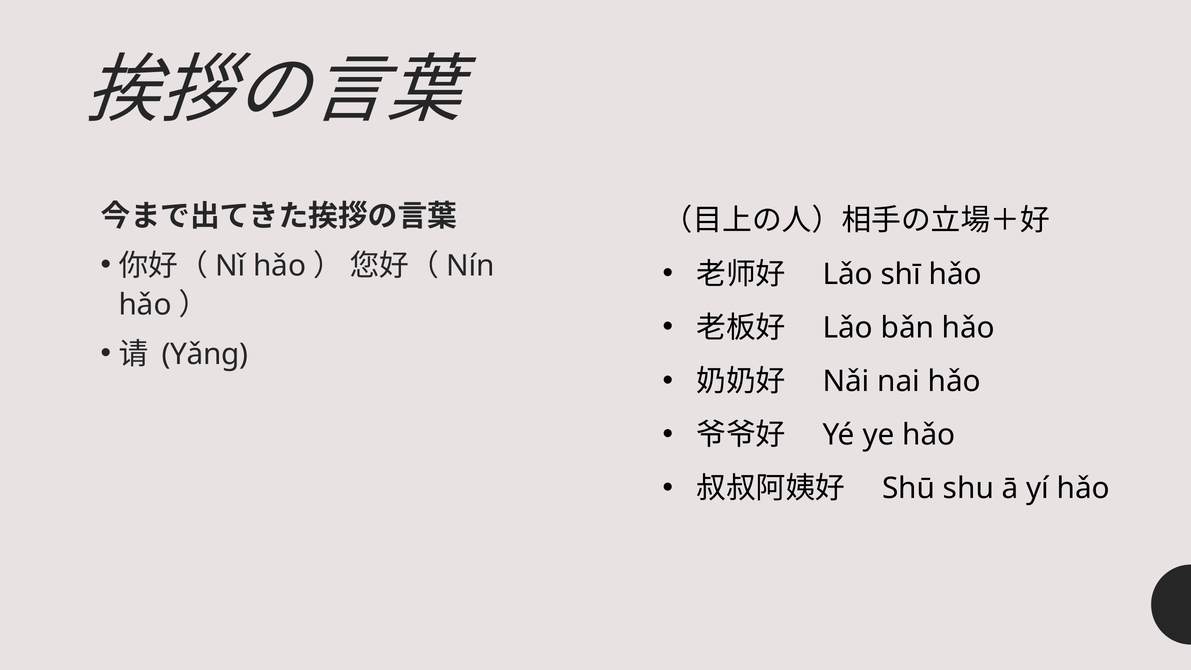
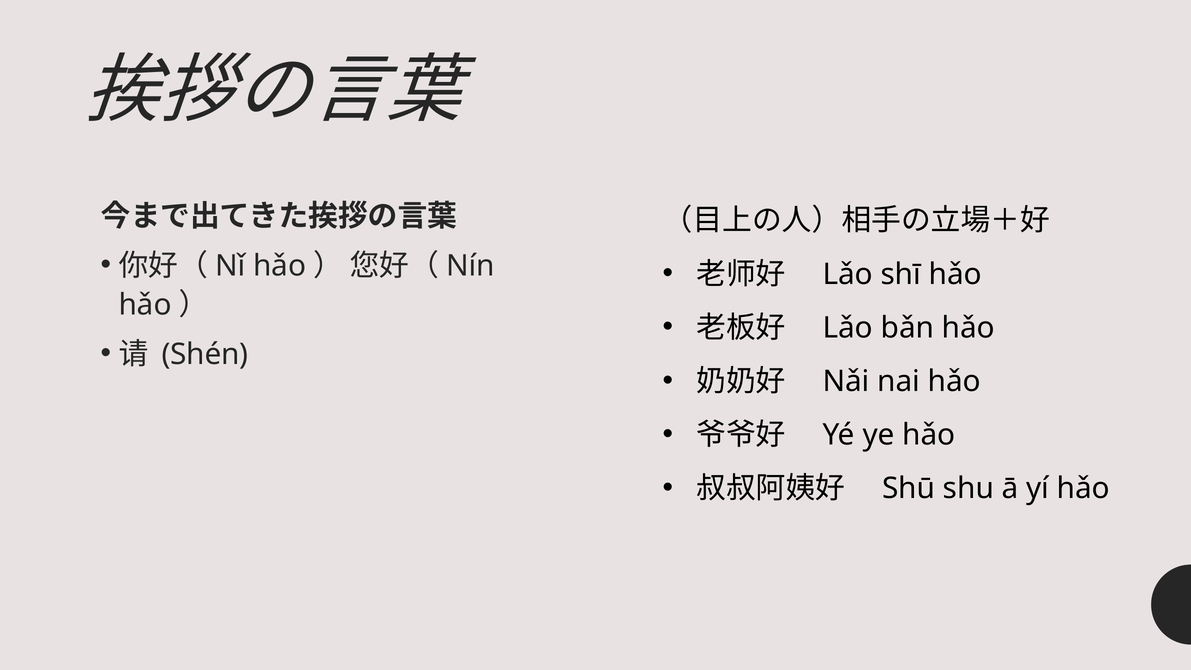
Yǎng: Yǎng -> Shén (205, 354)
